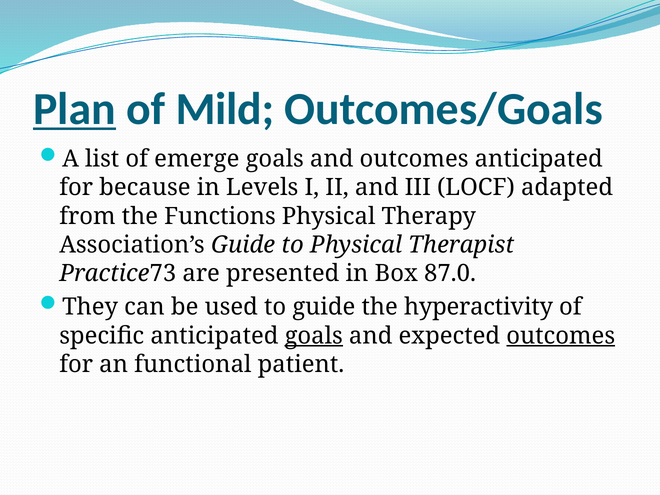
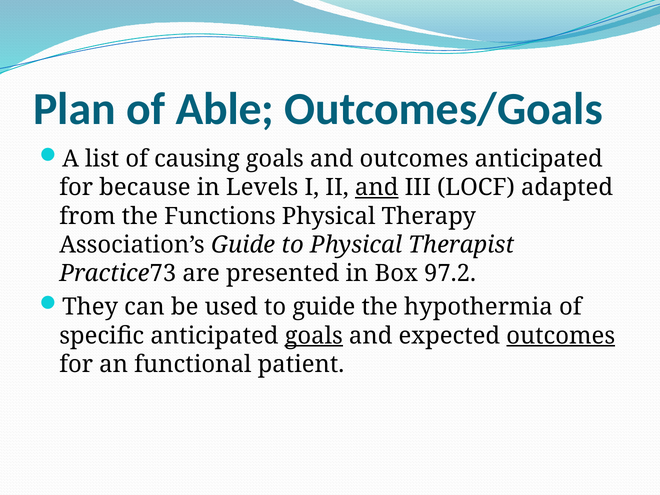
Plan underline: present -> none (74, 109)
Mild: Mild -> Able (225, 109)
emerge: emerge -> causing (197, 159)
and underline: none -> present (377, 188)
87.0: 87.0 -> 97.2 (450, 274)
hyperactivity: hyperactivity -> hypothermia (478, 307)
